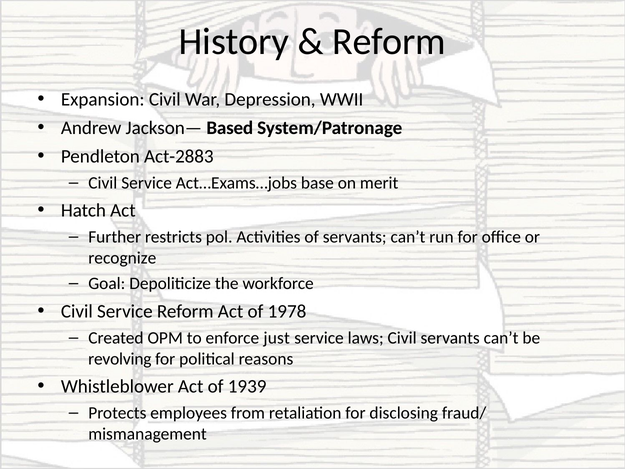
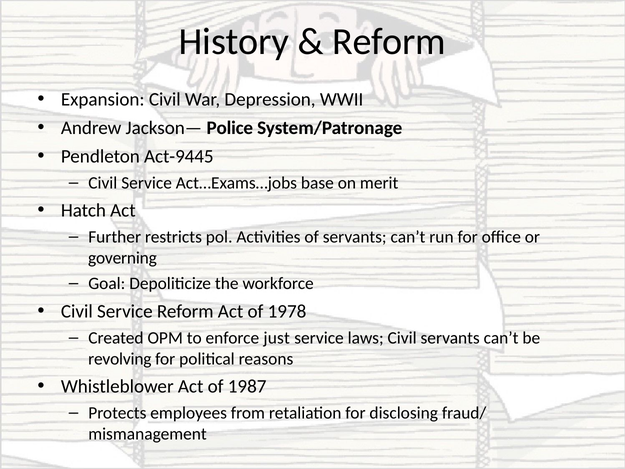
Based: Based -> Police (230, 128)
Act-2883: Act-2883 -> Act-9445 (179, 156)
recognize: recognize -> governing (122, 258)
1939: 1939 -> 1987 (247, 386)
